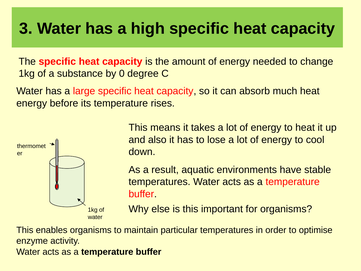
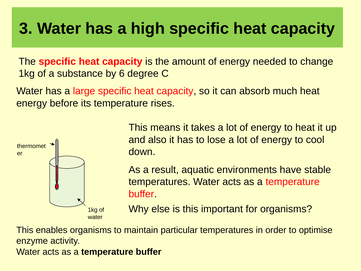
0: 0 -> 6 (122, 74)
